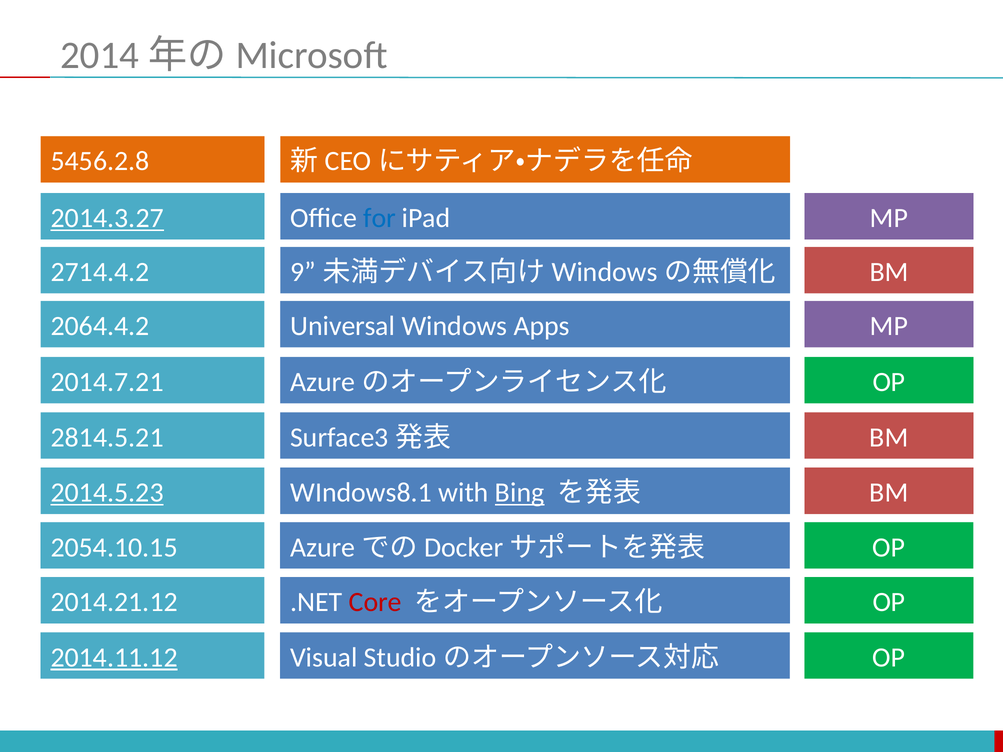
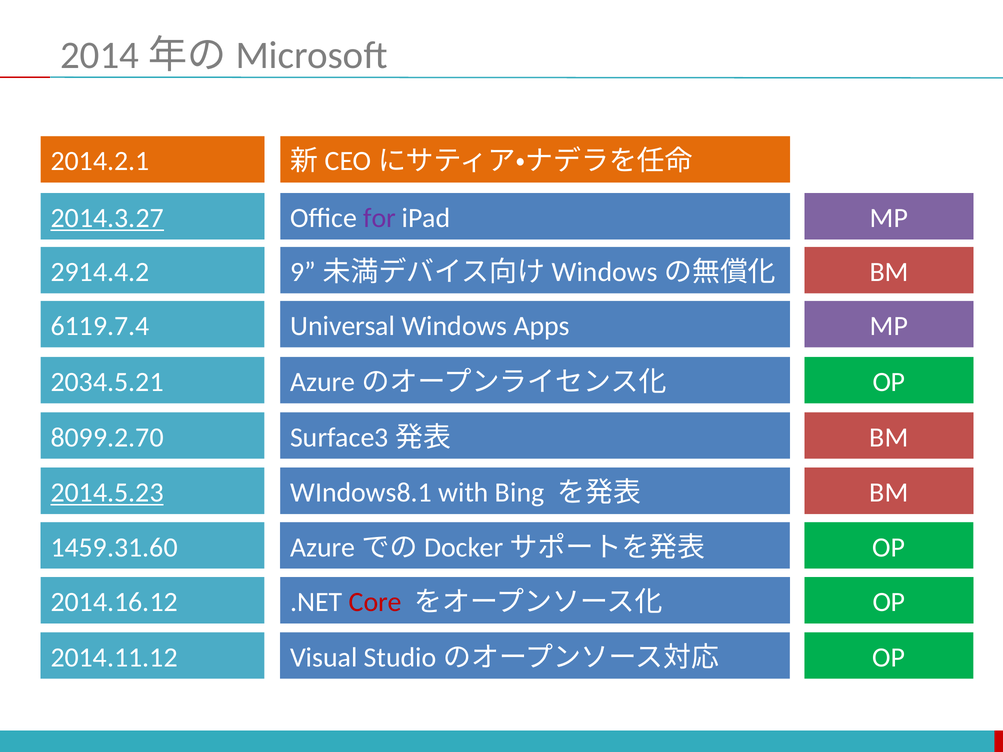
5456.2.8: 5456.2.8 -> 2014.2.1 (100, 161)
for colour: blue -> purple (379, 218)
2714.4.2: 2714.4.2 -> 2914.4.2 (100, 272)
2064.4.2: 2064.4.2 -> 6119.7.4 (100, 326)
2014.7.21: 2014.7.21 -> 2034.5.21 (107, 382)
2814.5.21: 2814.5.21 -> 8099.2.70 (107, 438)
Bing underline: present -> none (520, 493)
2054.10.15: 2054.10.15 -> 1459.31.60 (114, 548)
2014.21.12: 2014.21.12 -> 2014.16.12 (114, 602)
2014.11.12 underline: present -> none (114, 658)
